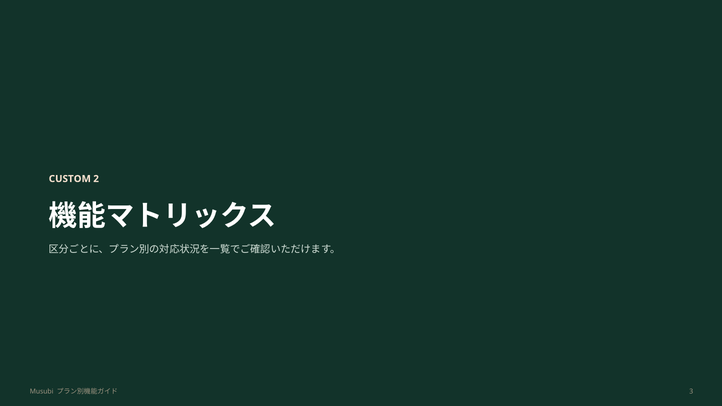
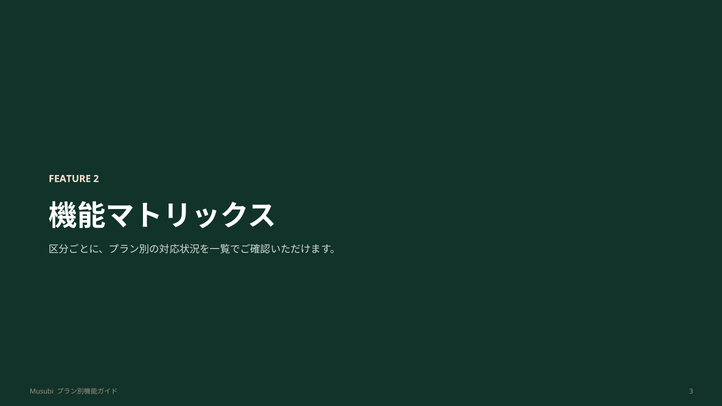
CUSTOM: CUSTOM -> FEATURE (70, 179)
